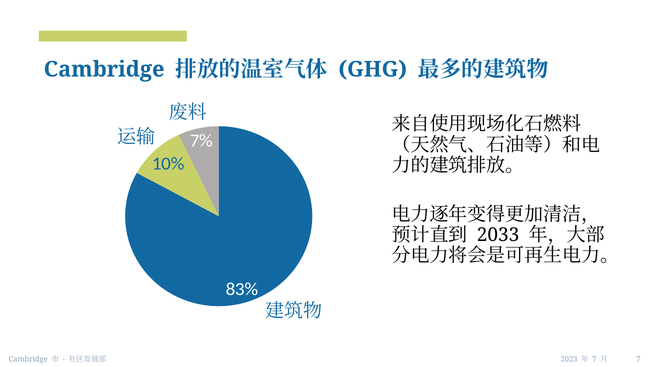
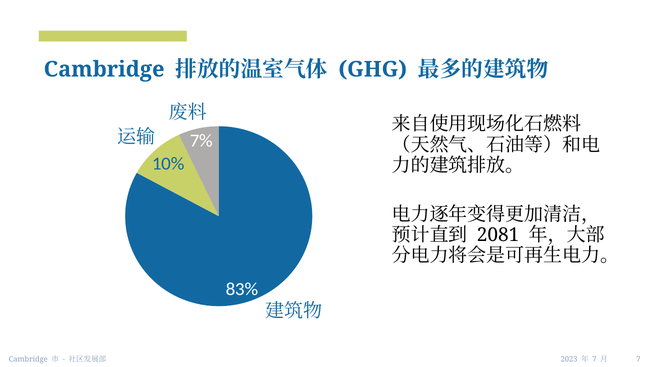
2033: 2033 -> 2081 (498, 235)
